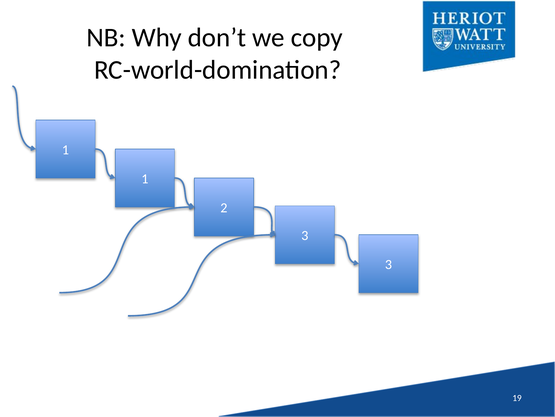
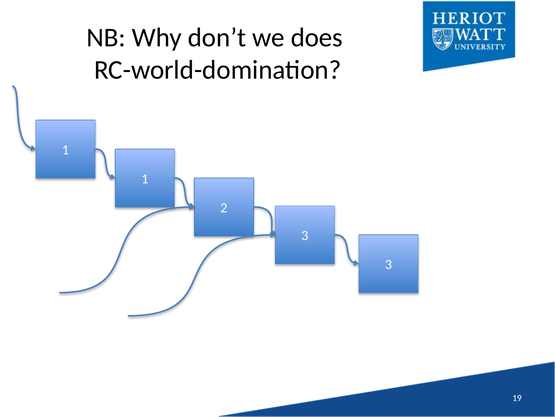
copy: copy -> does (317, 38)
